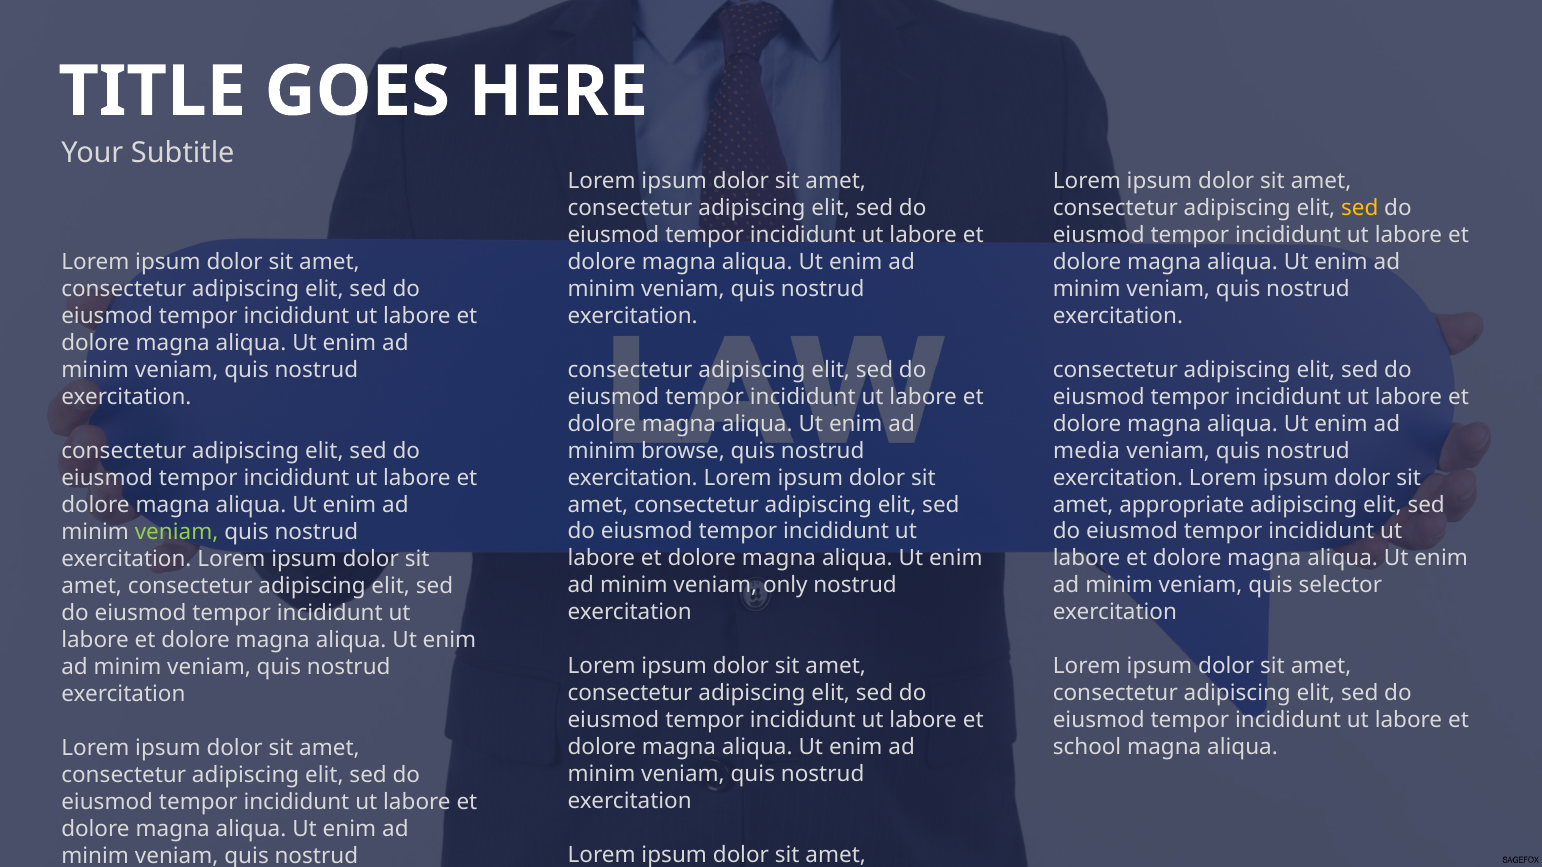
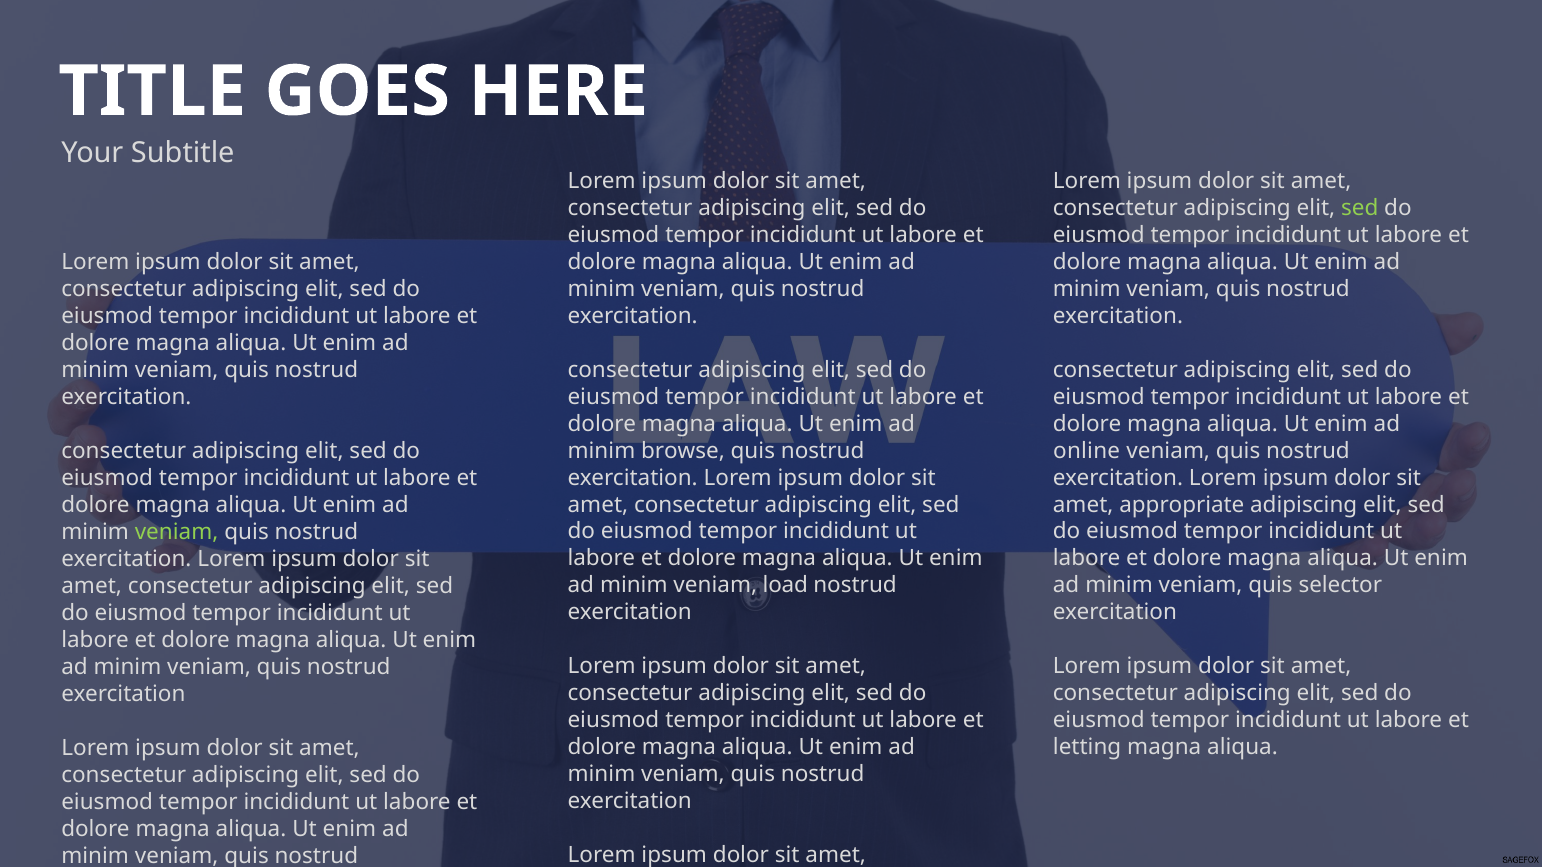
sed colour: yellow -> light green (1360, 208)
media: media -> online (1087, 451)
only: only -> load (785, 586)
school: school -> letting (1087, 748)
